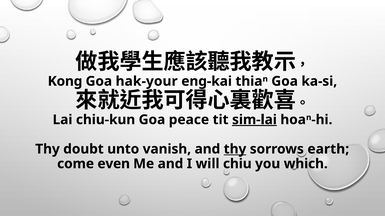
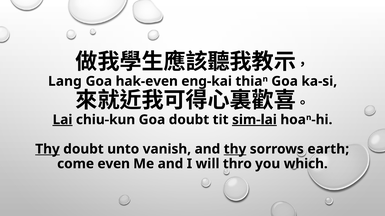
Kong: Kong -> Lang (65, 81)
hak-your: hak-your -> hak-even (147, 81)
Lai underline: none -> present (63, 120)
Goa peace: peace -> doubt (189, 120)
Thy underline: none -> present (48, 149)
chiu: chiu -> thro (237, 164)
